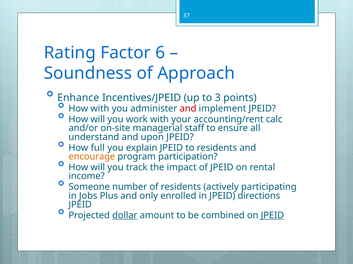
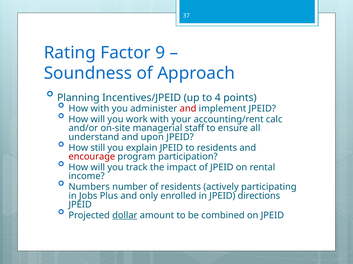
6: 6 -> 9 (160, 53)
Enhance: Enhance -> Planning (78, 98)
3: 3 -> 4 (218, 98)
full: full -> still (98, 148)
encourage colour: orange -> red (92, 157)
Someone: Someone -> Numbers (89, 187)
JPEID underline: present -> none (272, 216)
